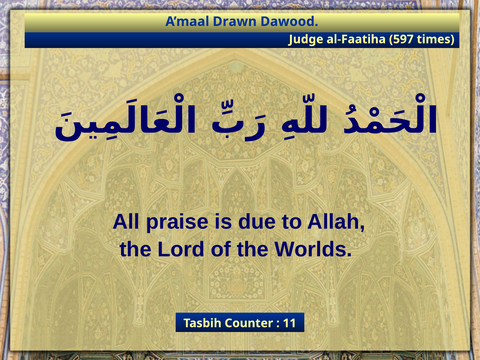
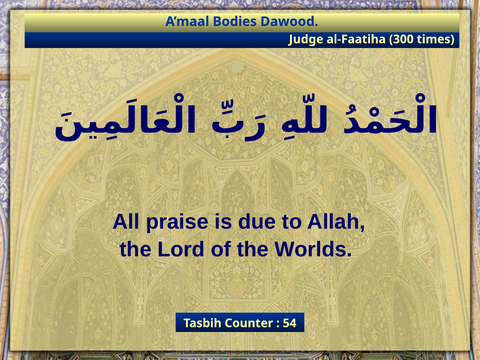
Drawn: Drawn -> Bodies (235, 22)
597: 597 -> 300 (401, 39)
11: 11 -> 54 (290, 323)
